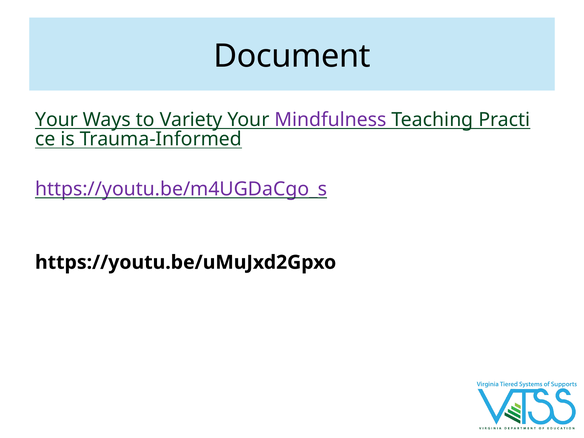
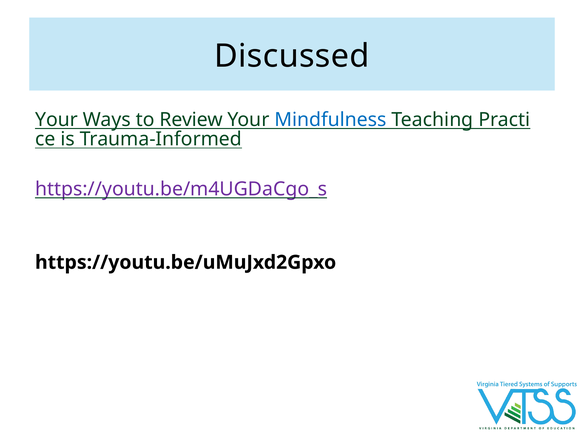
Document: Document -> Discussed (292, 56)
Variety: Variety -> Review (191, 120)
Mindfulness colour: purple -> blue (330, 120)
